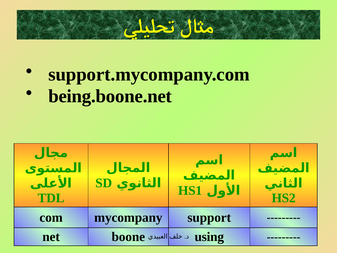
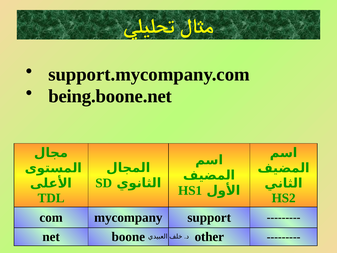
using: using -> other (209, 237)
